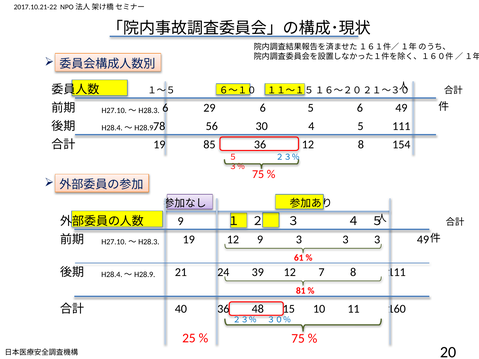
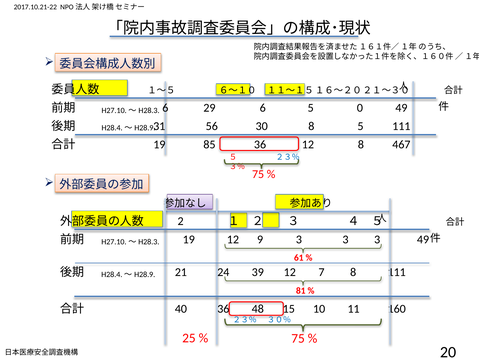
5 6: 6 -> 0 (360, 108)
78: 78 -> 31 (159, 126)
30 4: 4 -> 8 (311, 126)
154: 154 -> 467 (401, 145)
9: 9 -> 2 (181, 221)
